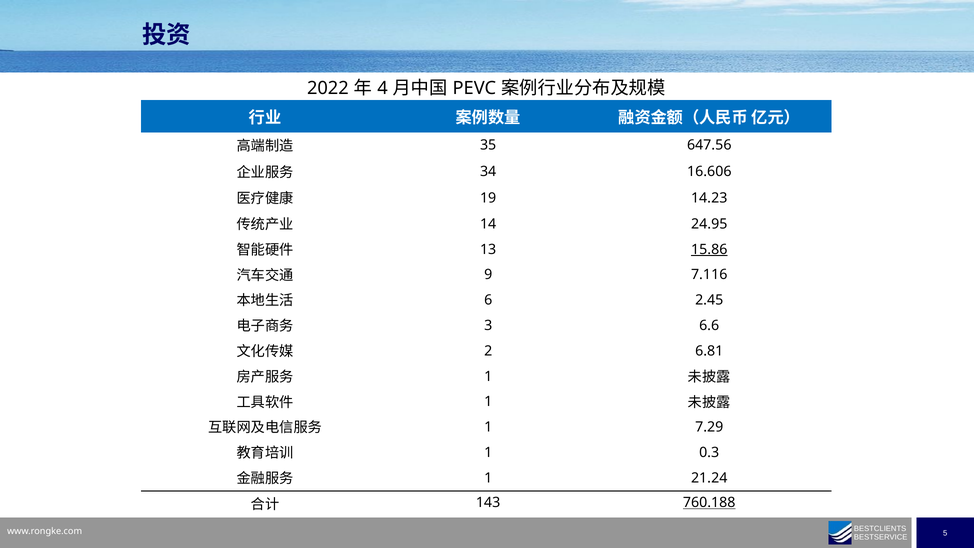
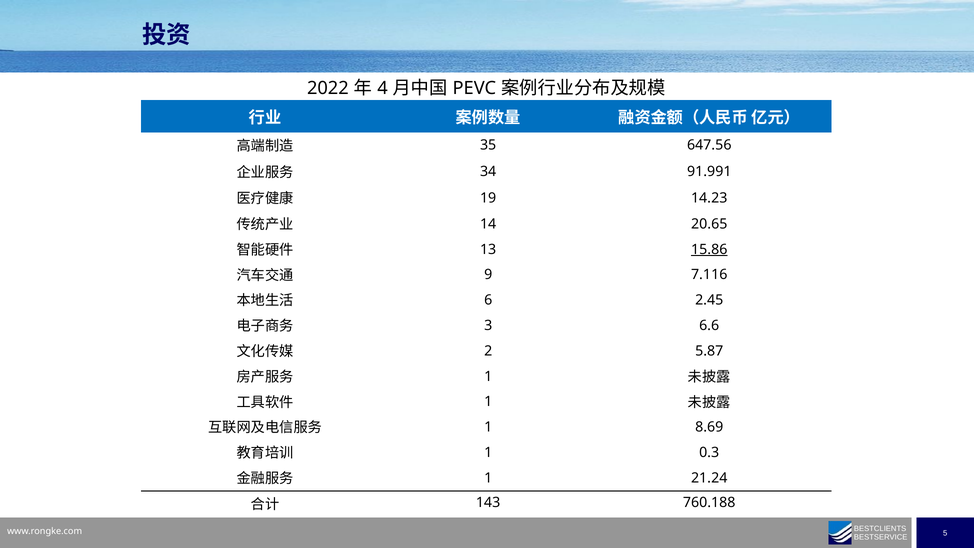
16.606: 16.606 -> 91.991 (709, 172)
24.95: 24.95 -> 20.65 (709, 224)
6.81: 6.81 -> 5.87 (709, 351)
7.29: 7.29 -> 8.69 (709, 427)
760.188 underline: present -> none (709, 503)
